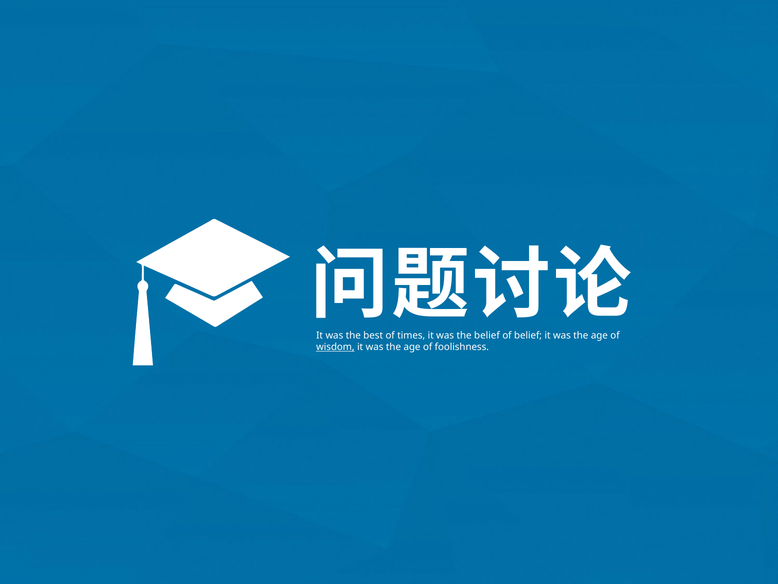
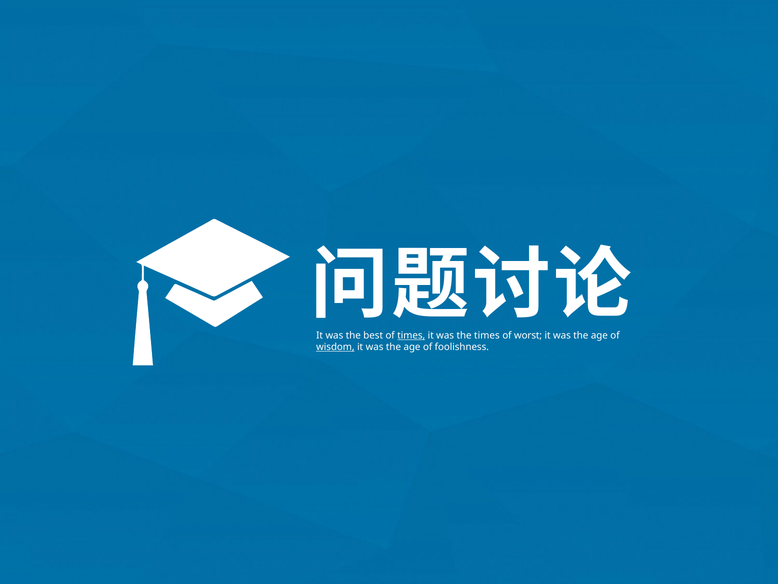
times underline: none -> present (411, 335)
the belief: belief -> times (487, 335)
of belief: belief -> worst (528, 335)
